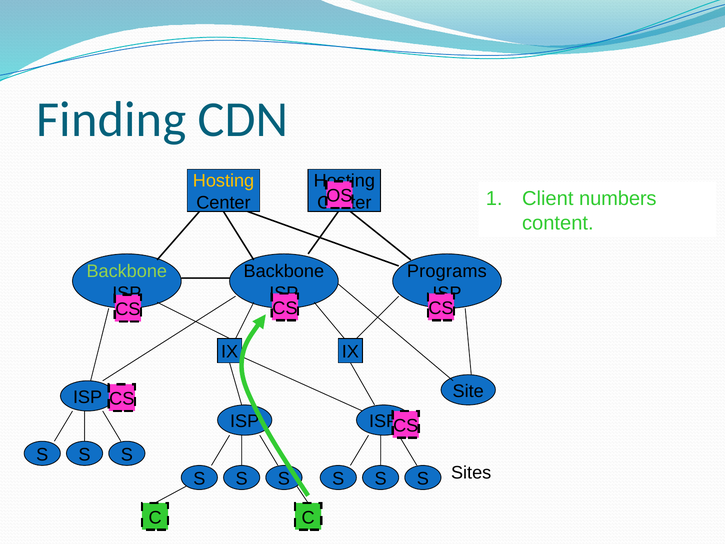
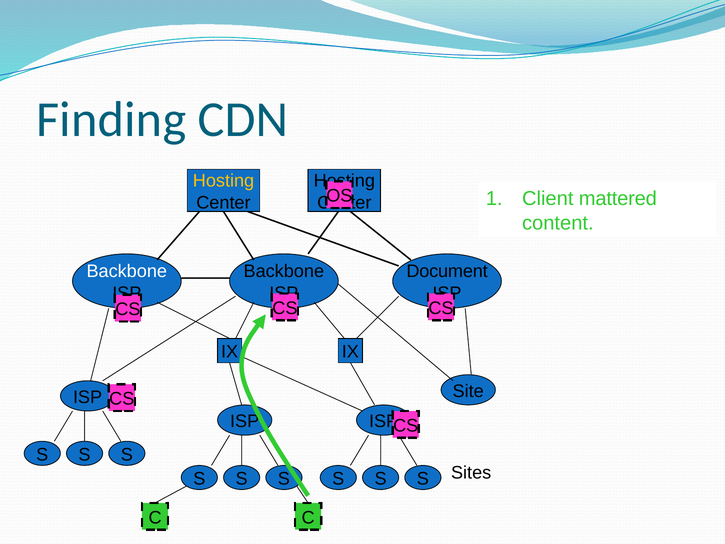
numbers: numbers -> mattered (618, 199)
Backbone colour: light green -> white (127, 271)
Programs: Programs -> Document (447, 271)
